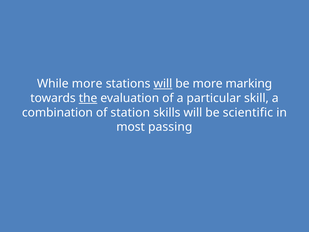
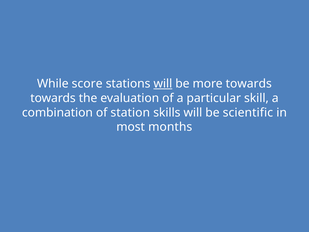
While more: more -> score (87, 84)
more marking: marking -> towards (249, 84)
the underline: present -> none (88, 98)
passing: passing -> months (170, 127)
